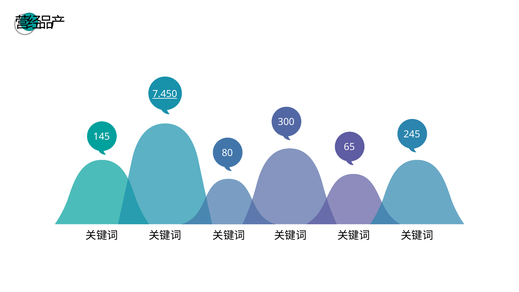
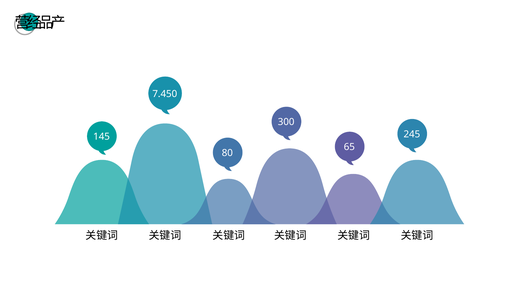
7.450 underline: present -> none (165, 94)
